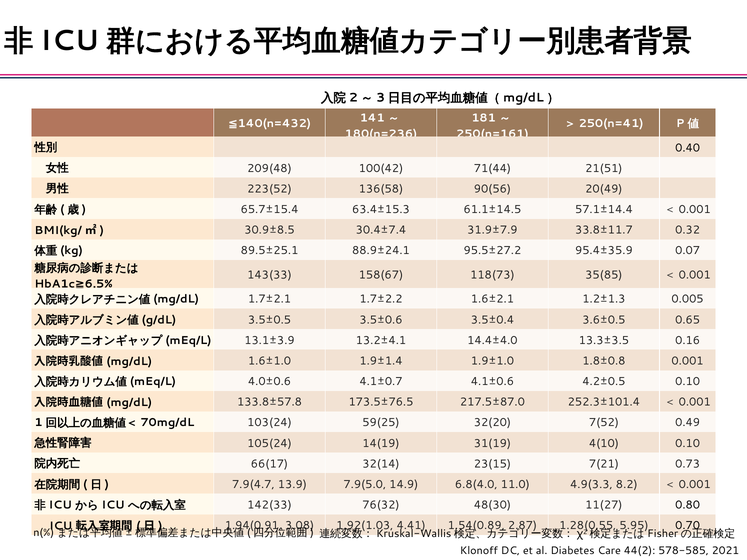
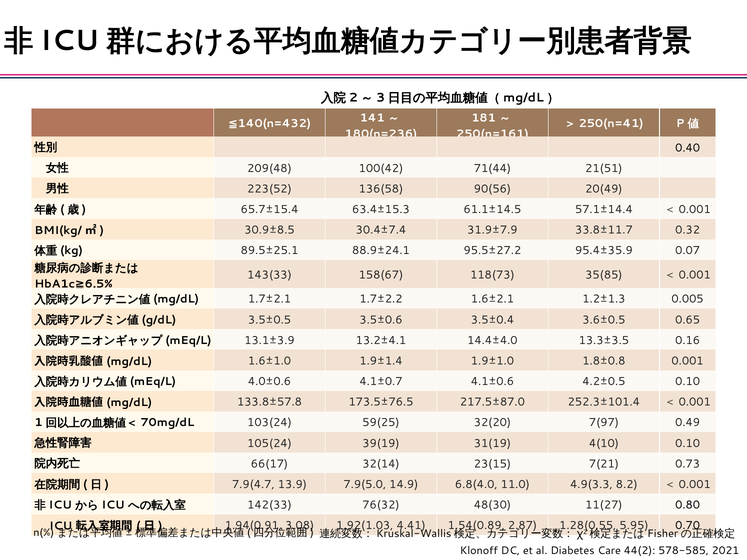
7(52: 7(52 -> 7(97 (604, 423)
14(19: 14(19 -> 39(19 (381, 443)
